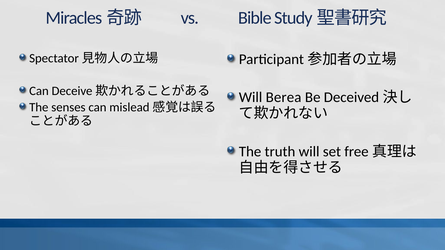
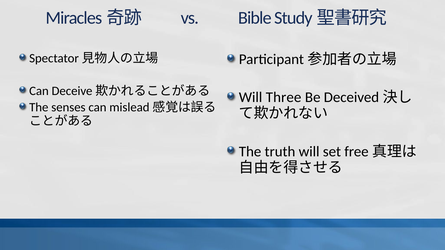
Berea: Berea -> Three (284, 98)
